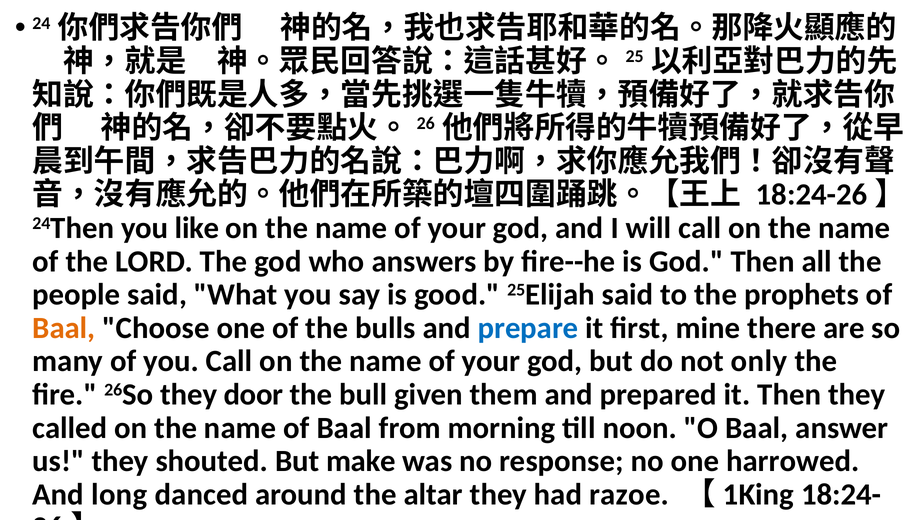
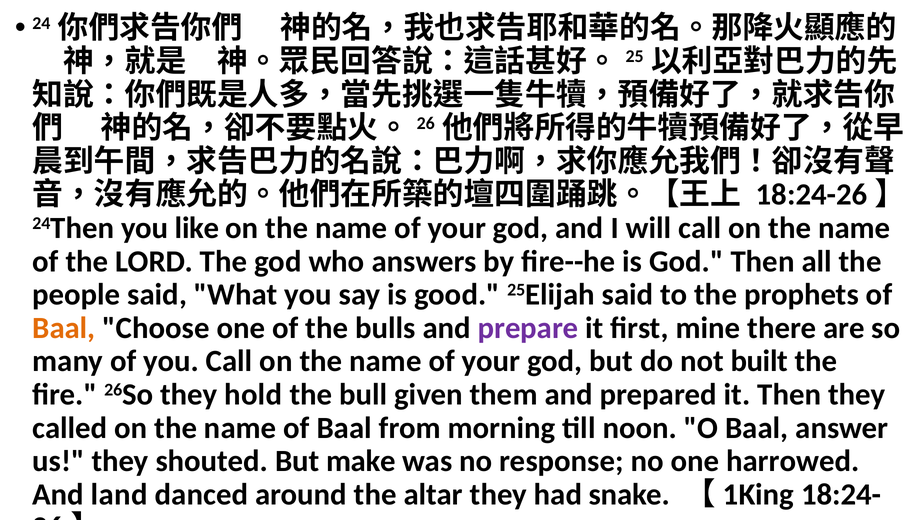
prepare colour: blue -> purple (528, 328)
only: only -> built (759, 361)
door: door -> hold (253, 394)
long: long -> land (119, 494)
razoe: razoe -> snake (629, 494)
